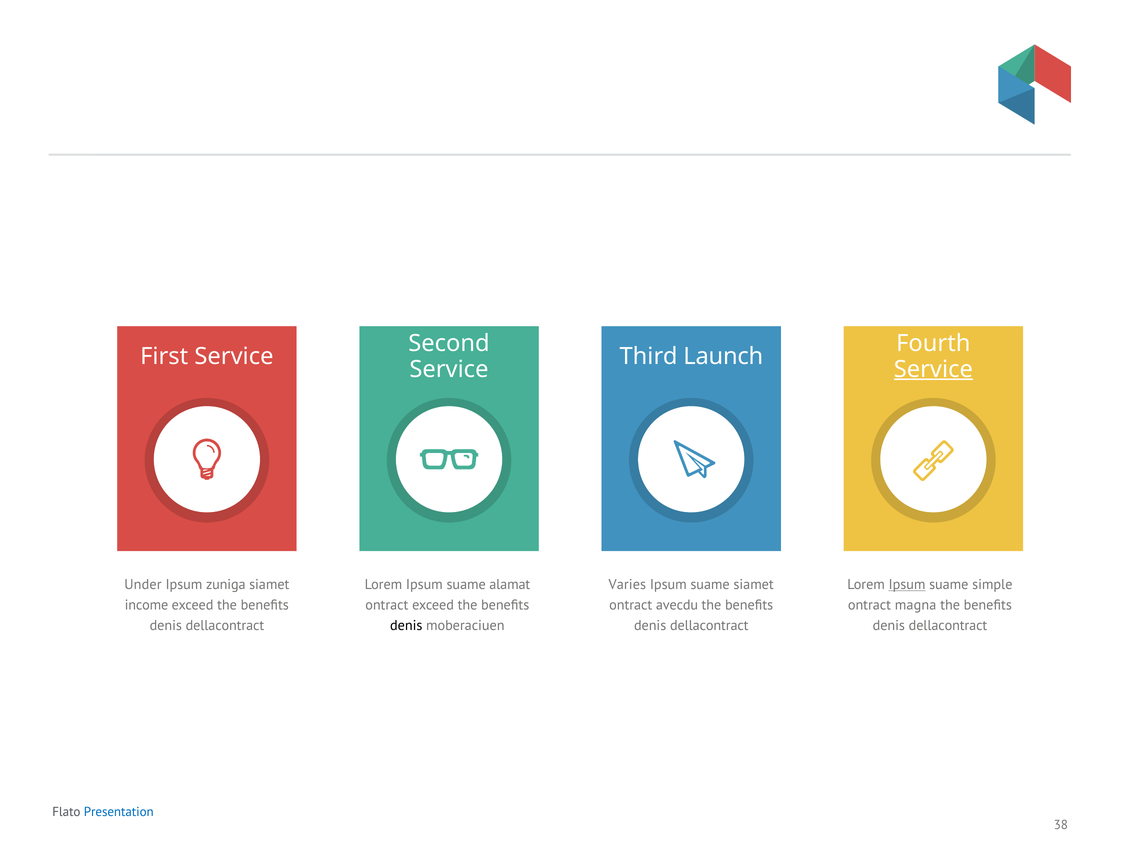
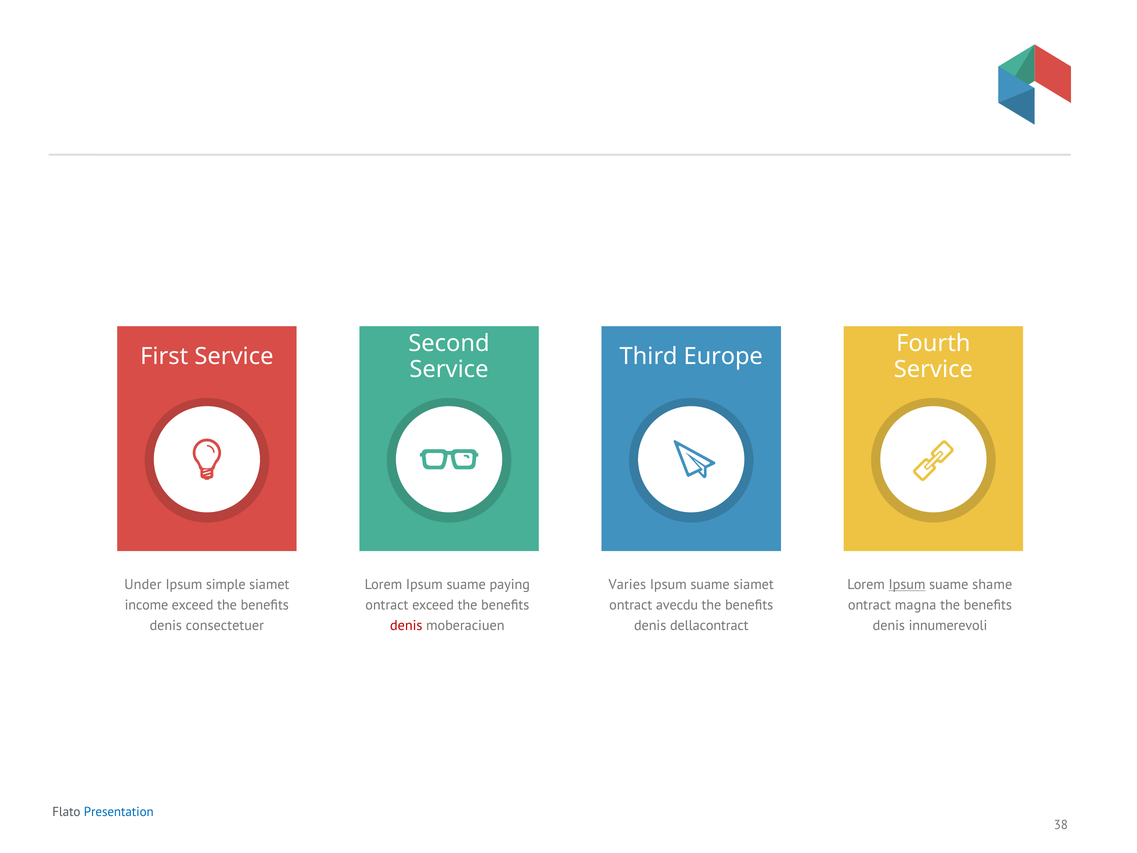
Launch: Launch -> Europe (723, 356)
Service underline: present -> none (933, 369)
zuniga: zuniga -> simple (226, 584)
alamat: alamat -> paying (510, 584)
simple: simple -> shame (992, 584)
dellacontract: dellacontract -> consectetuer (225, 625)
denis colour: black -> red (406, 625)
dellacontract: dellacontract -> innumerevoli (948, 625)
